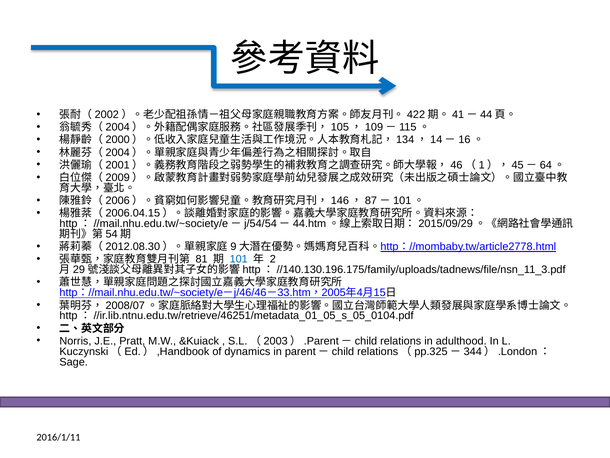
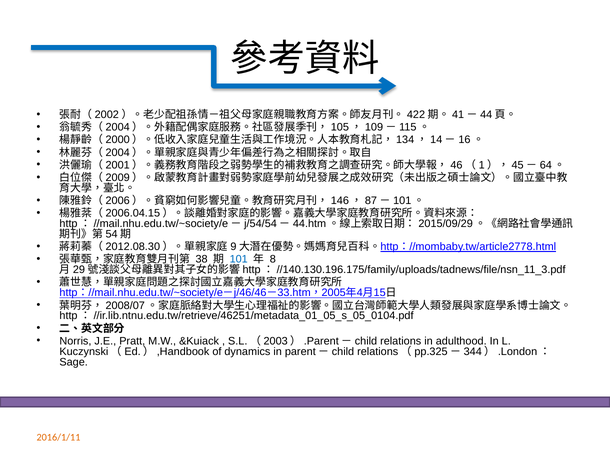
81: 81 -> 38 (202, 259)
2: 2 -> 8 (273, 259)
2016/1/11 colour: black -> orange (58, 437)
